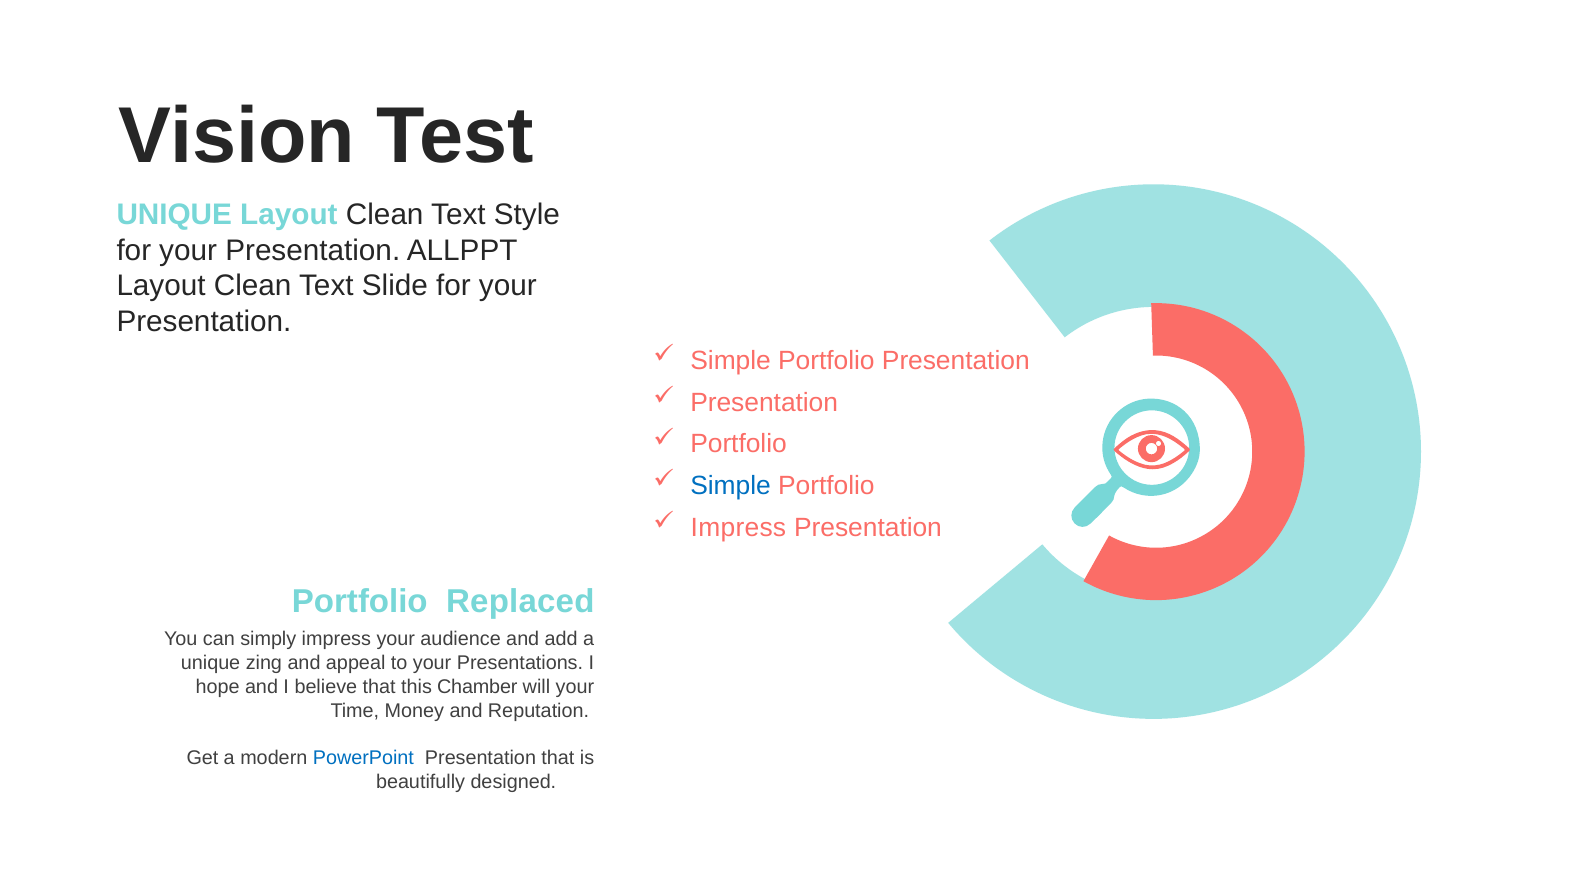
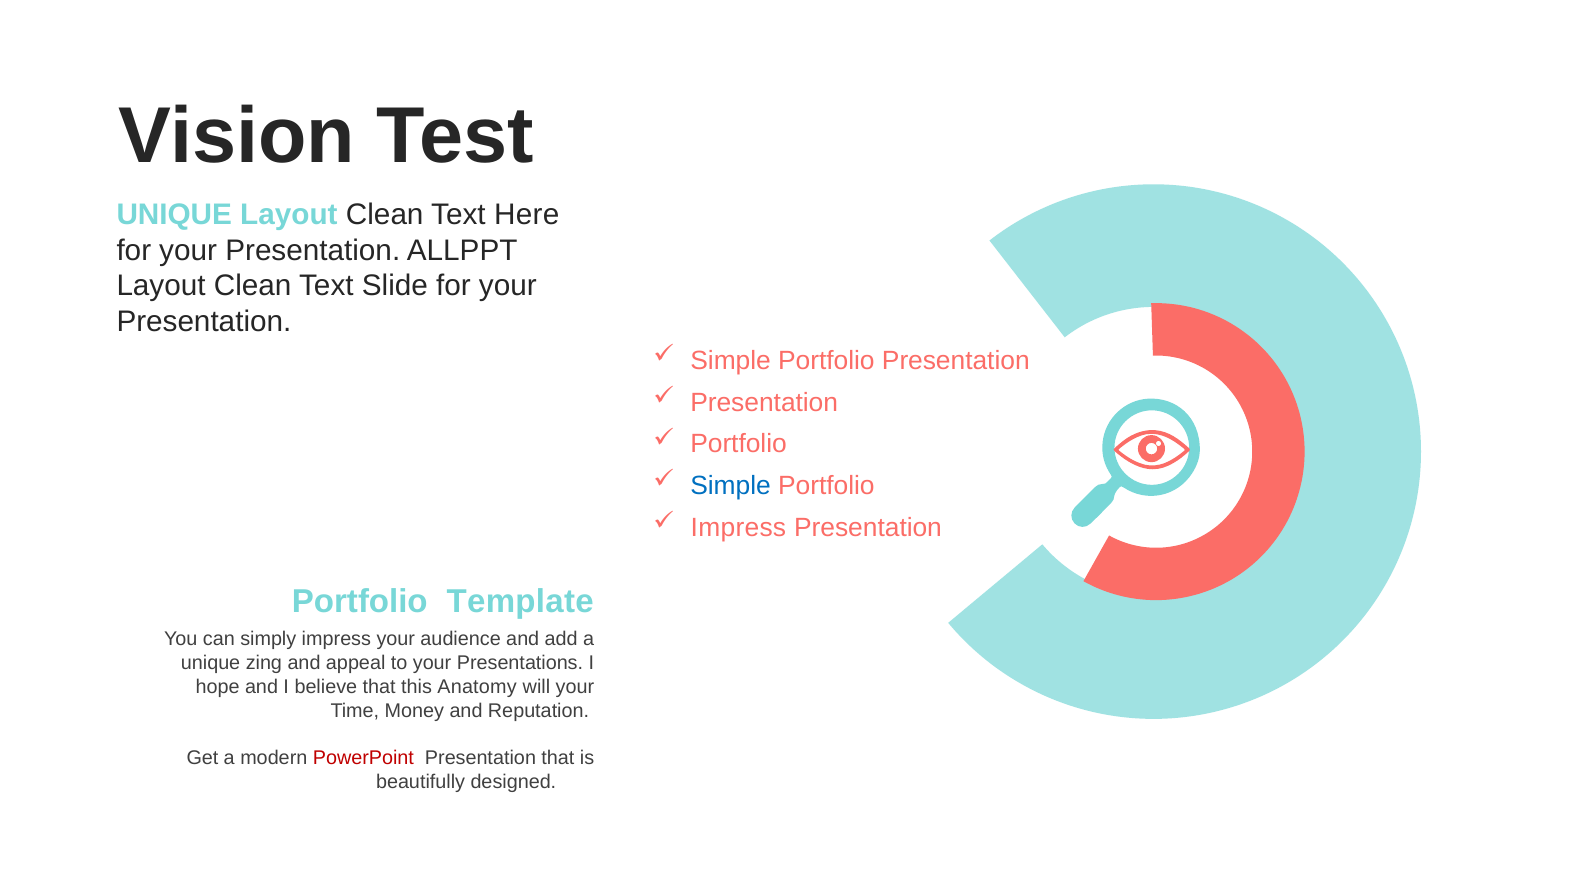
Style: Style -> Here (527, 215)
Replaced: Replaced -> Template (520, 601)
Chamber: Chamber -> Anatomy (477, 687)
PowerPoint colour: blue -> red (363, 759)
